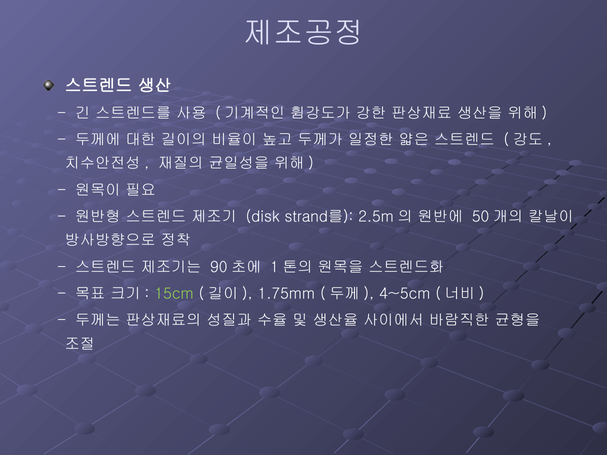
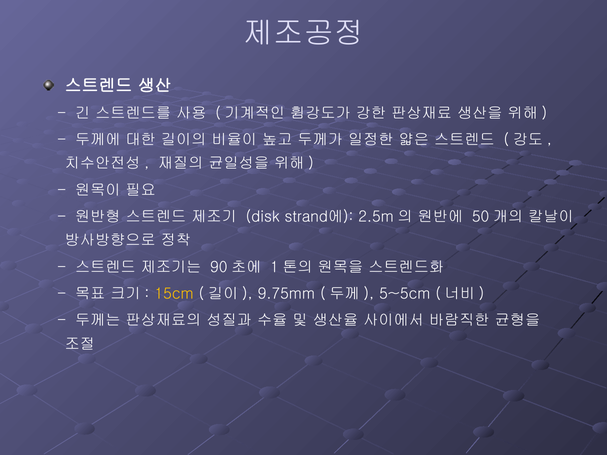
strand를: strand를 -> strand에 (319, 217)
15cm colour: light green -> yellow (174, 294)
1.75mm: 1.75mm -> 9.75mm (286, 294)
4~5cm: 4~5cm -> 5~5cm (405, 294)
